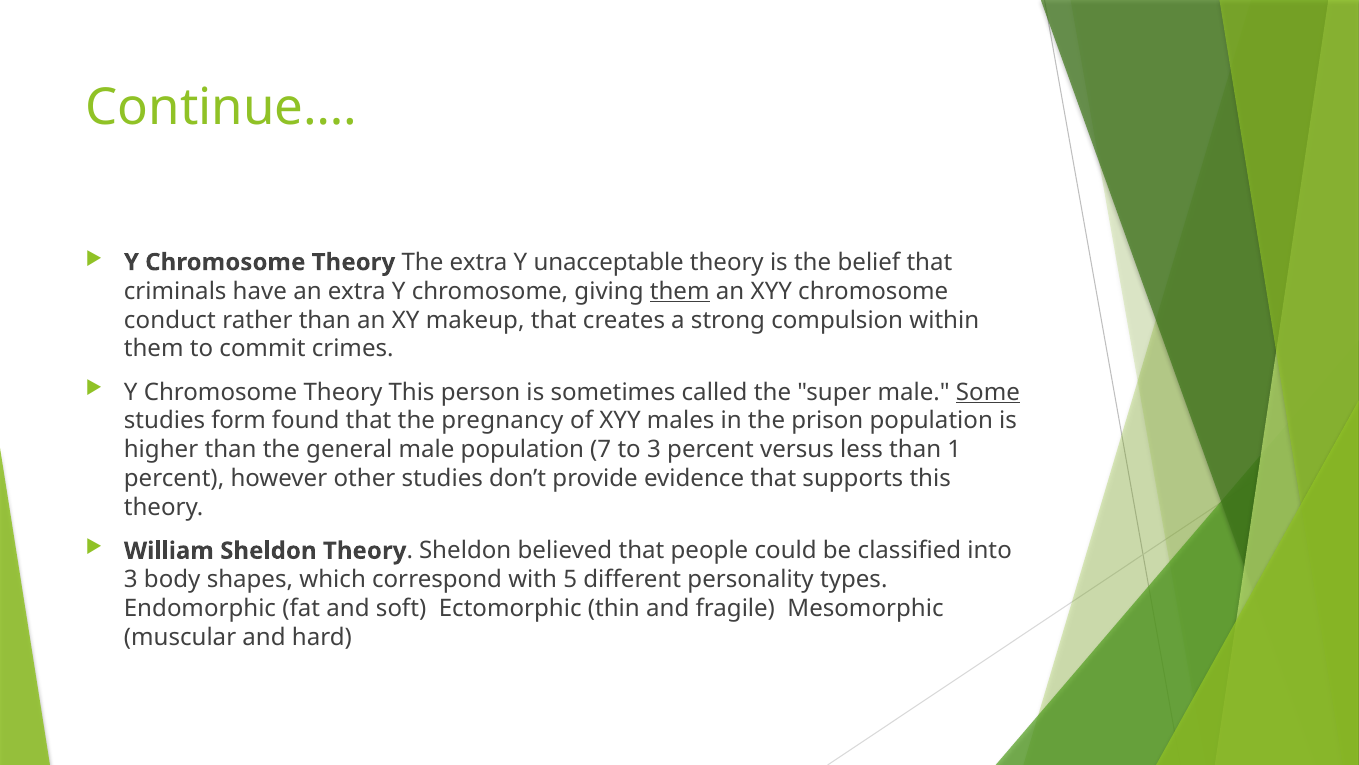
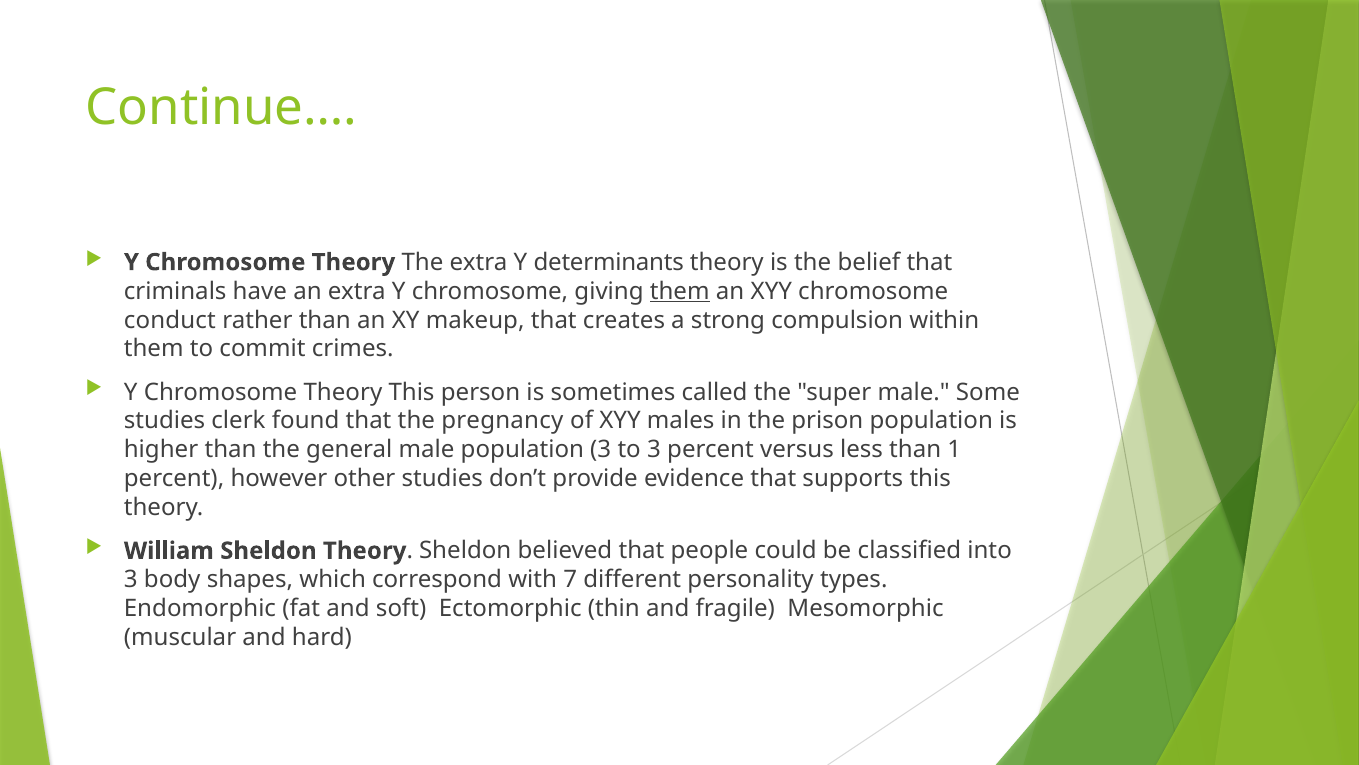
unacceptable: unacceptable -> determinants (609, 262)
Some underline: present -> none (988, 392)
form: form -> clerk (239, 421)
population 7: 7 -> 3 (601, 450)
5: 5 -> 7 (570, 579)
